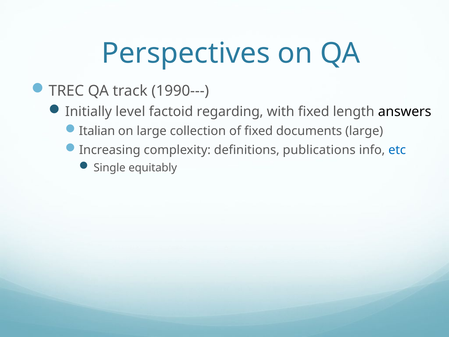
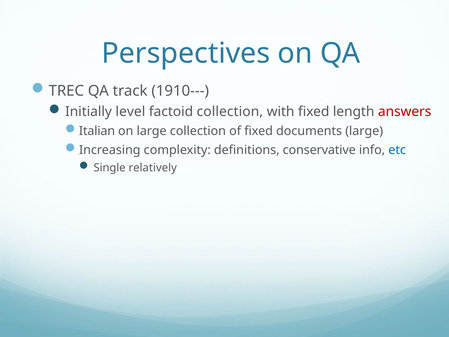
1990---: 1990--- -> 1910--- (180, 91)
factoid regarding: regarding -> collection (230, 112)
answers colour: black -> red (405, 112)
publications: publications -> conservative (319, 150)
equitably: equitably -> relatively (153, 168)
